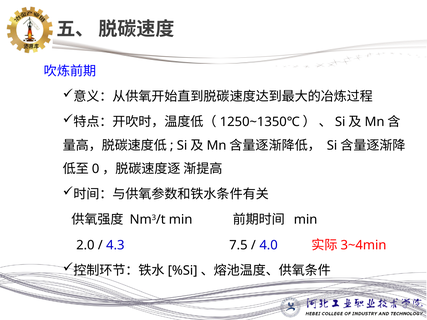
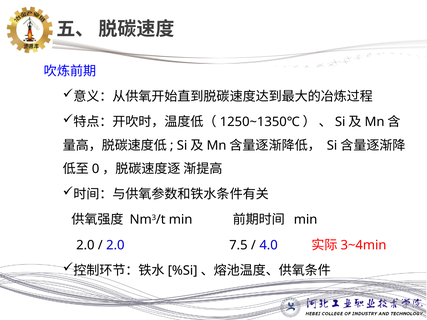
4.3: 4.3 -> 2.0 (115, 245)
